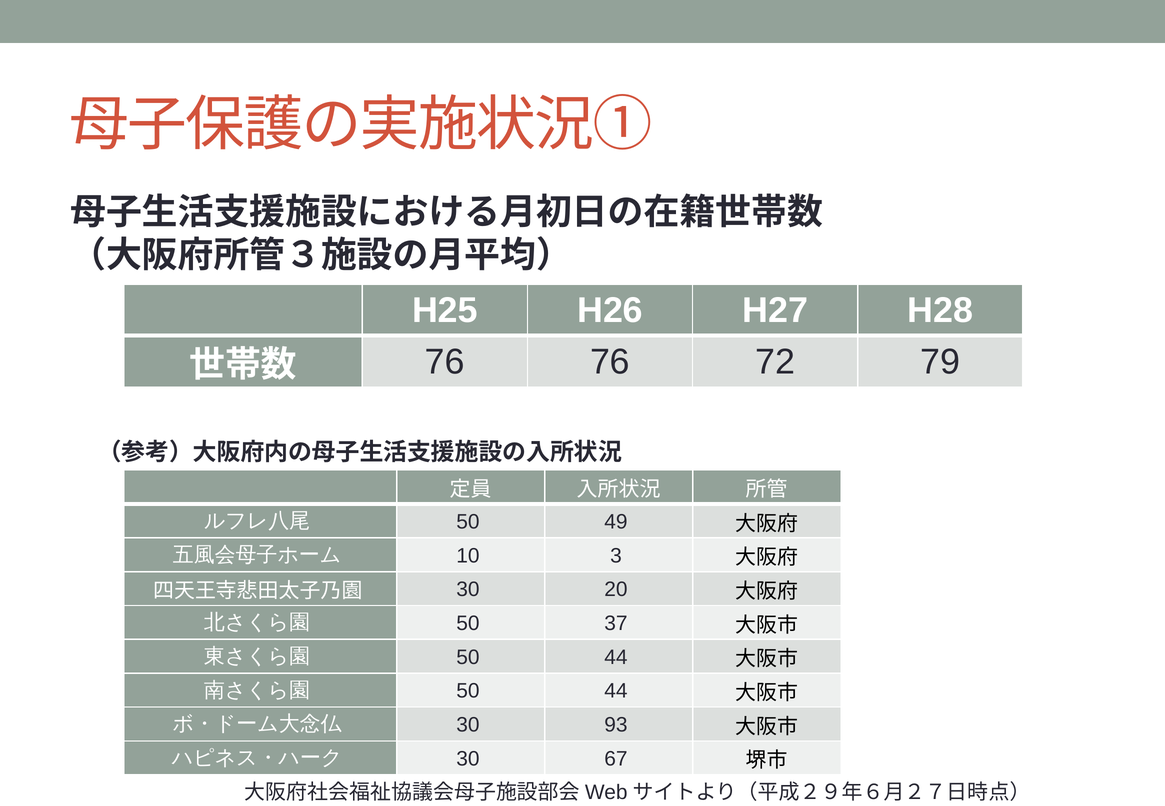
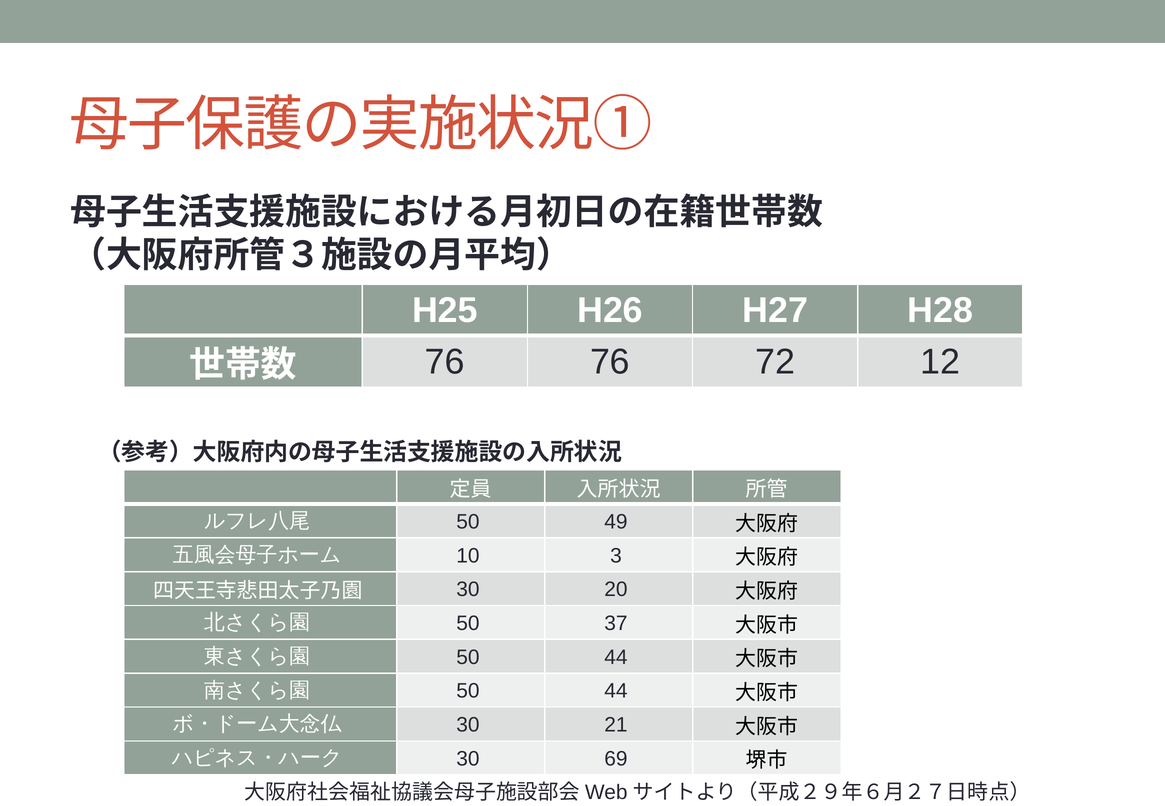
79: 79 -> 12 (940, 362)
93: 93 -> 21 (616, 725)
67: 67 -> 69 (616, 759)
